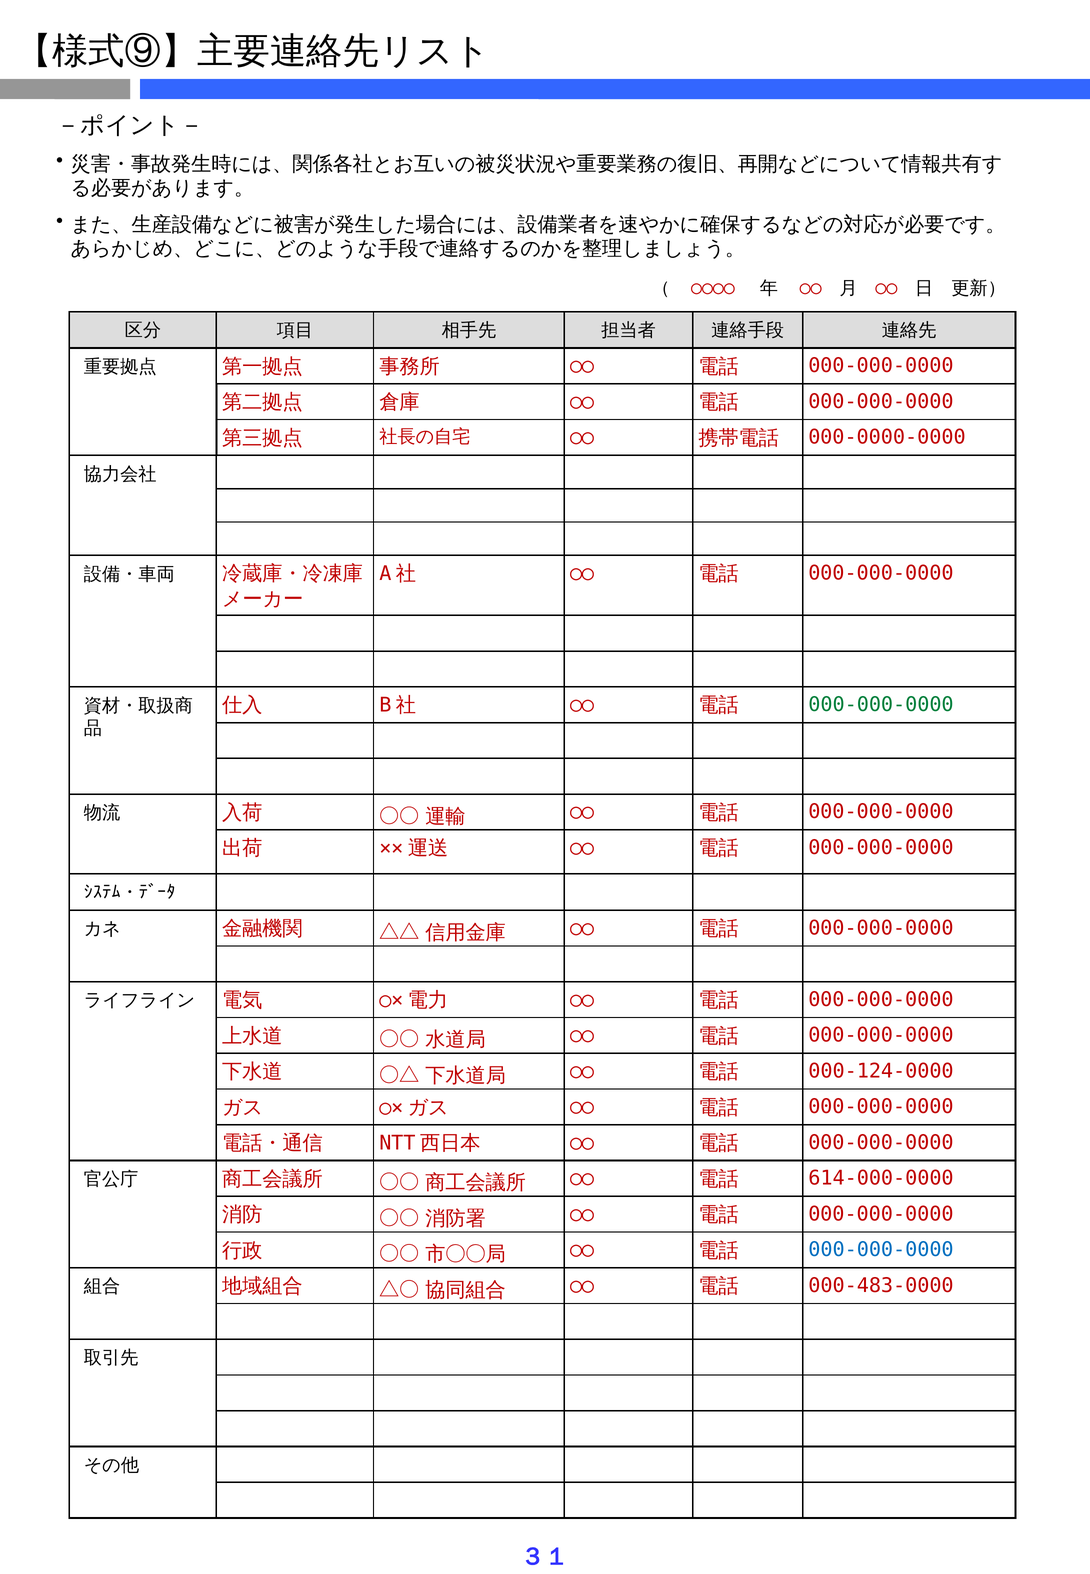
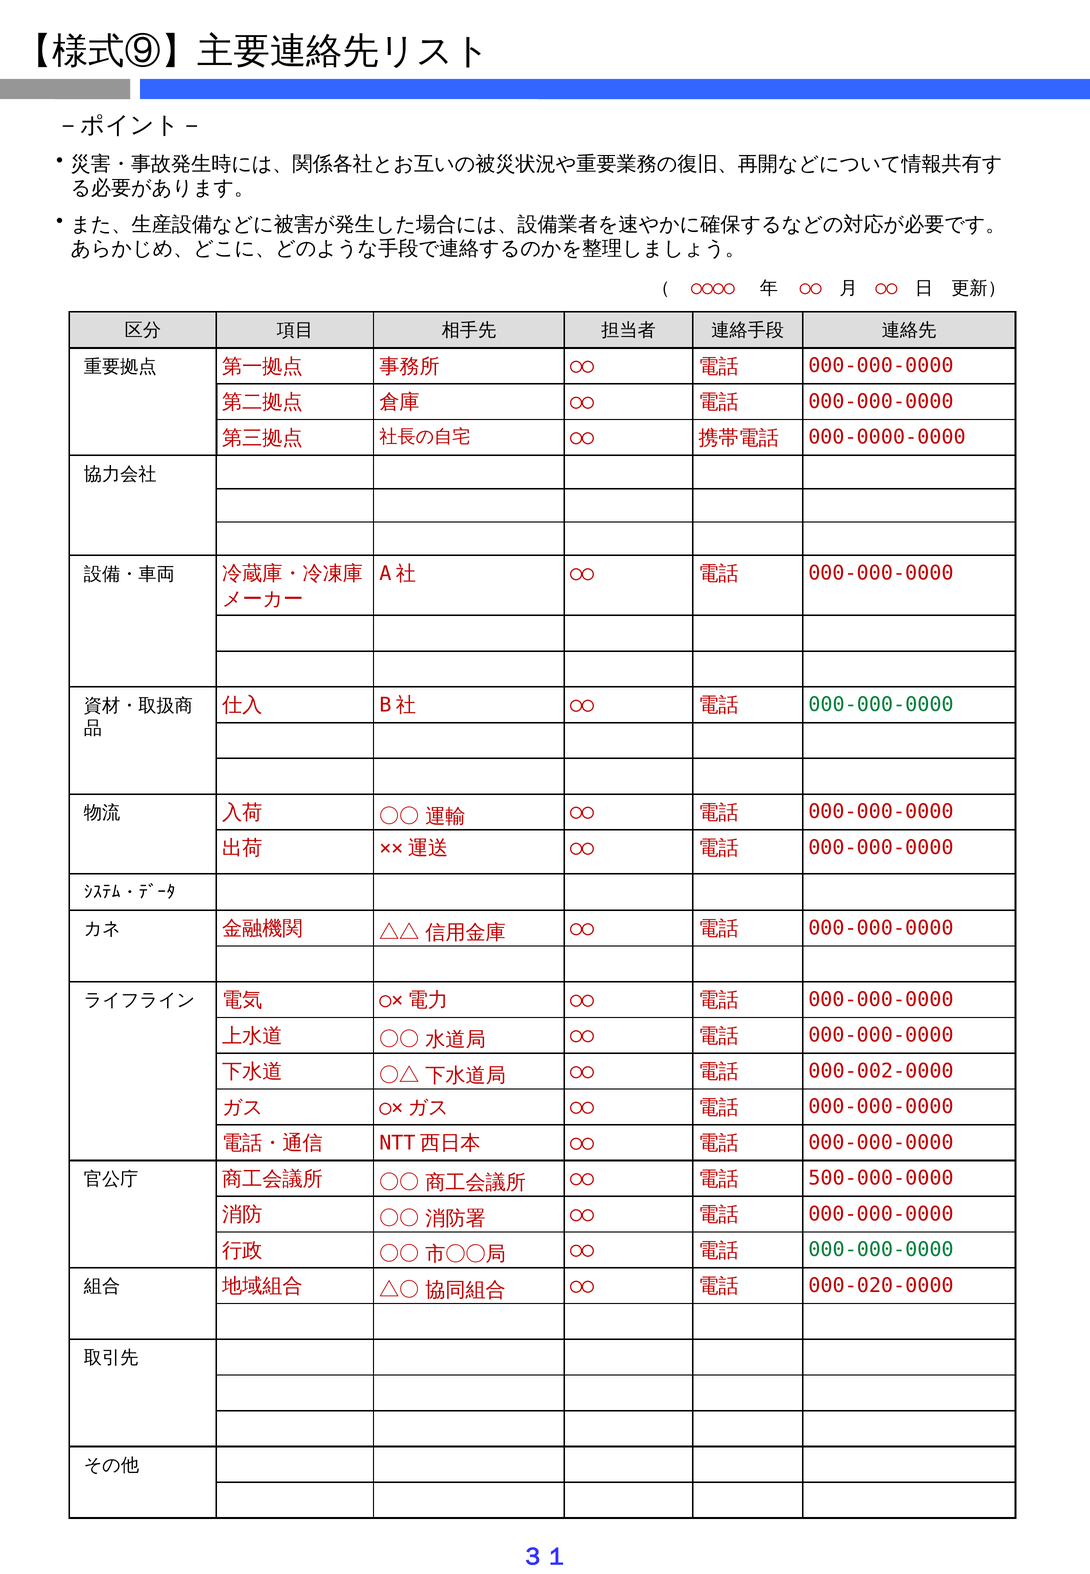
000-124-0000: 000-124-0000 -> 000-002-0000 (881, 1071)
614-000-0000: 614-000-0000 -> 500-000-0000 (881, 1178)
000-000-0000 colour: blue -> green (881, 1250)
000-483-0000: 000-483-0000 -> 000-020-0000 (881, 1286)
